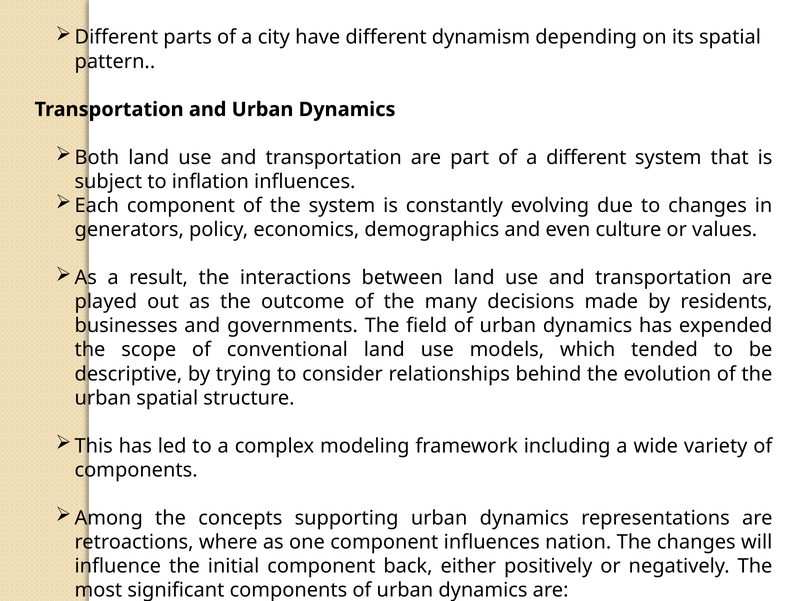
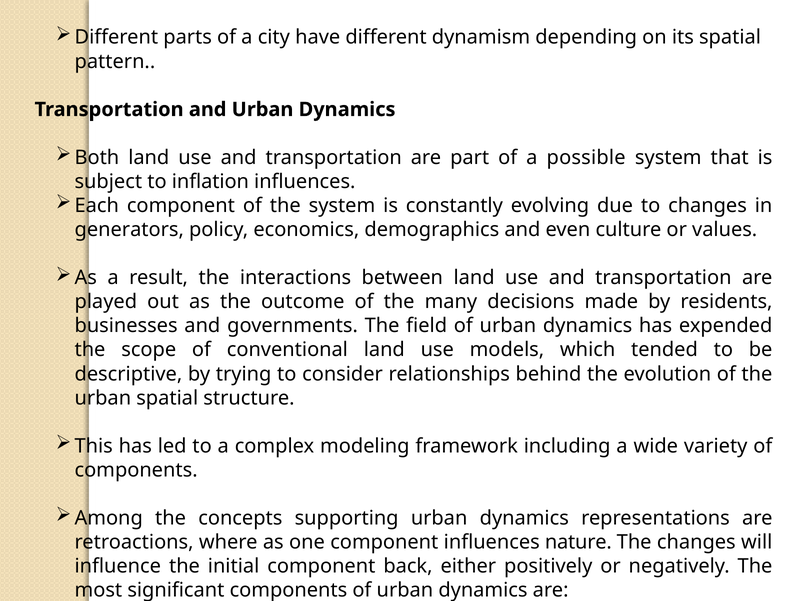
a different: different -> possible (586, 158)
nation: nation -> nature (578, 542)
